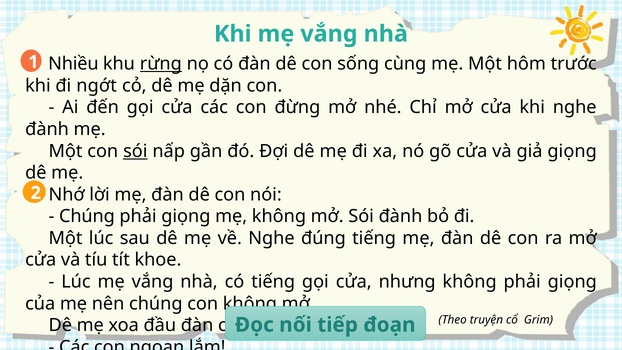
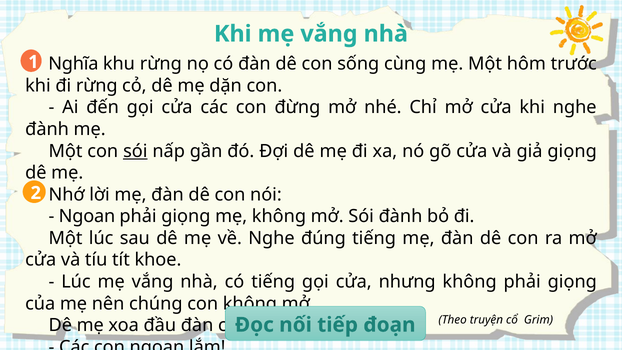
Nhiều: Nhiều -> Nghĩa (73, 64)
rừng underline: present -> none (161, 64)
đi ngớt: ngớt -> rừng (97, 86)
Chúng: Chúng -> Ngoan (87, 216)
